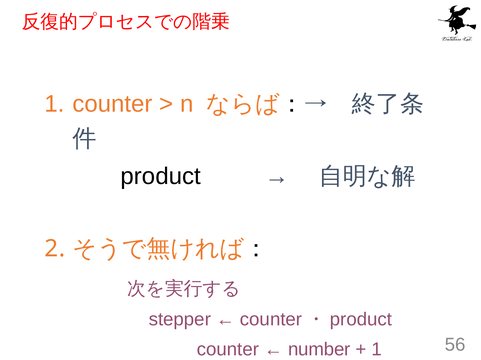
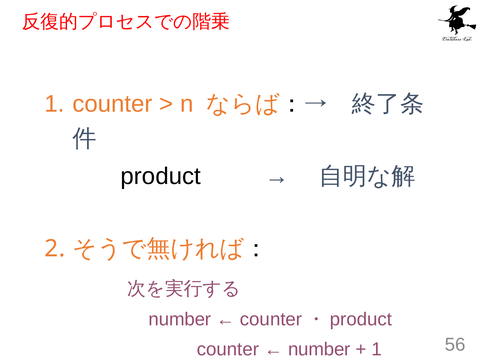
stepper: stepper -> number (180, 320)
